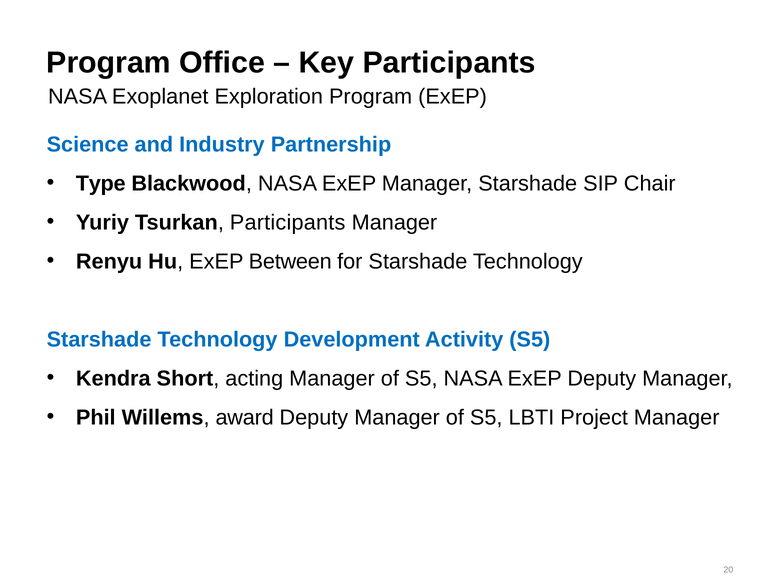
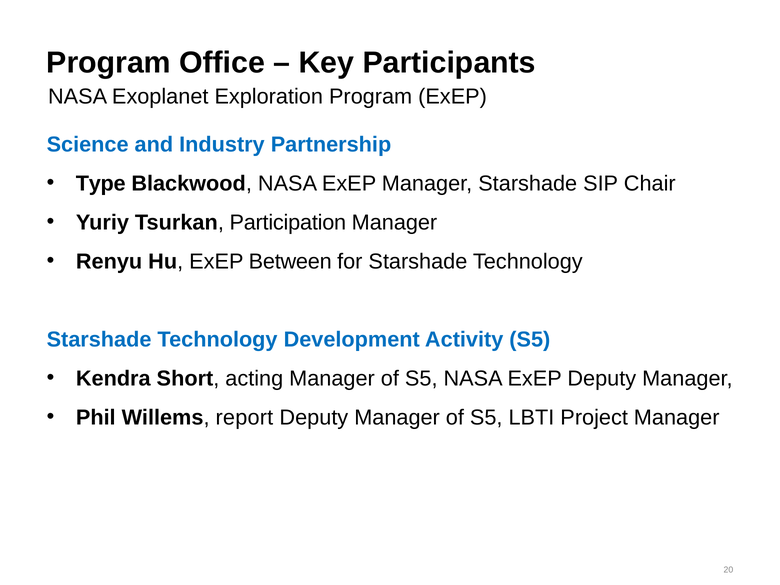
Tsurkan Participants: Participants -> Participation (288, 222)
award: award -> report (244, 417)
